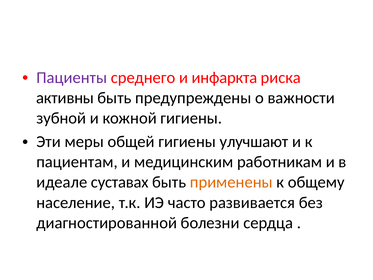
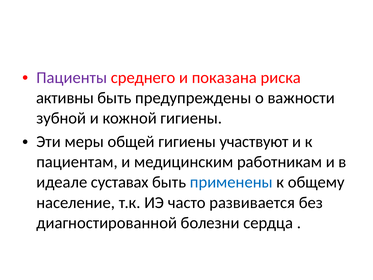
инфаркта: инфаркта -> показана (224, 77)
улучшают: улучшают -> участвуют (254, 142)
применены colour: orange -> blue (231, 182)
